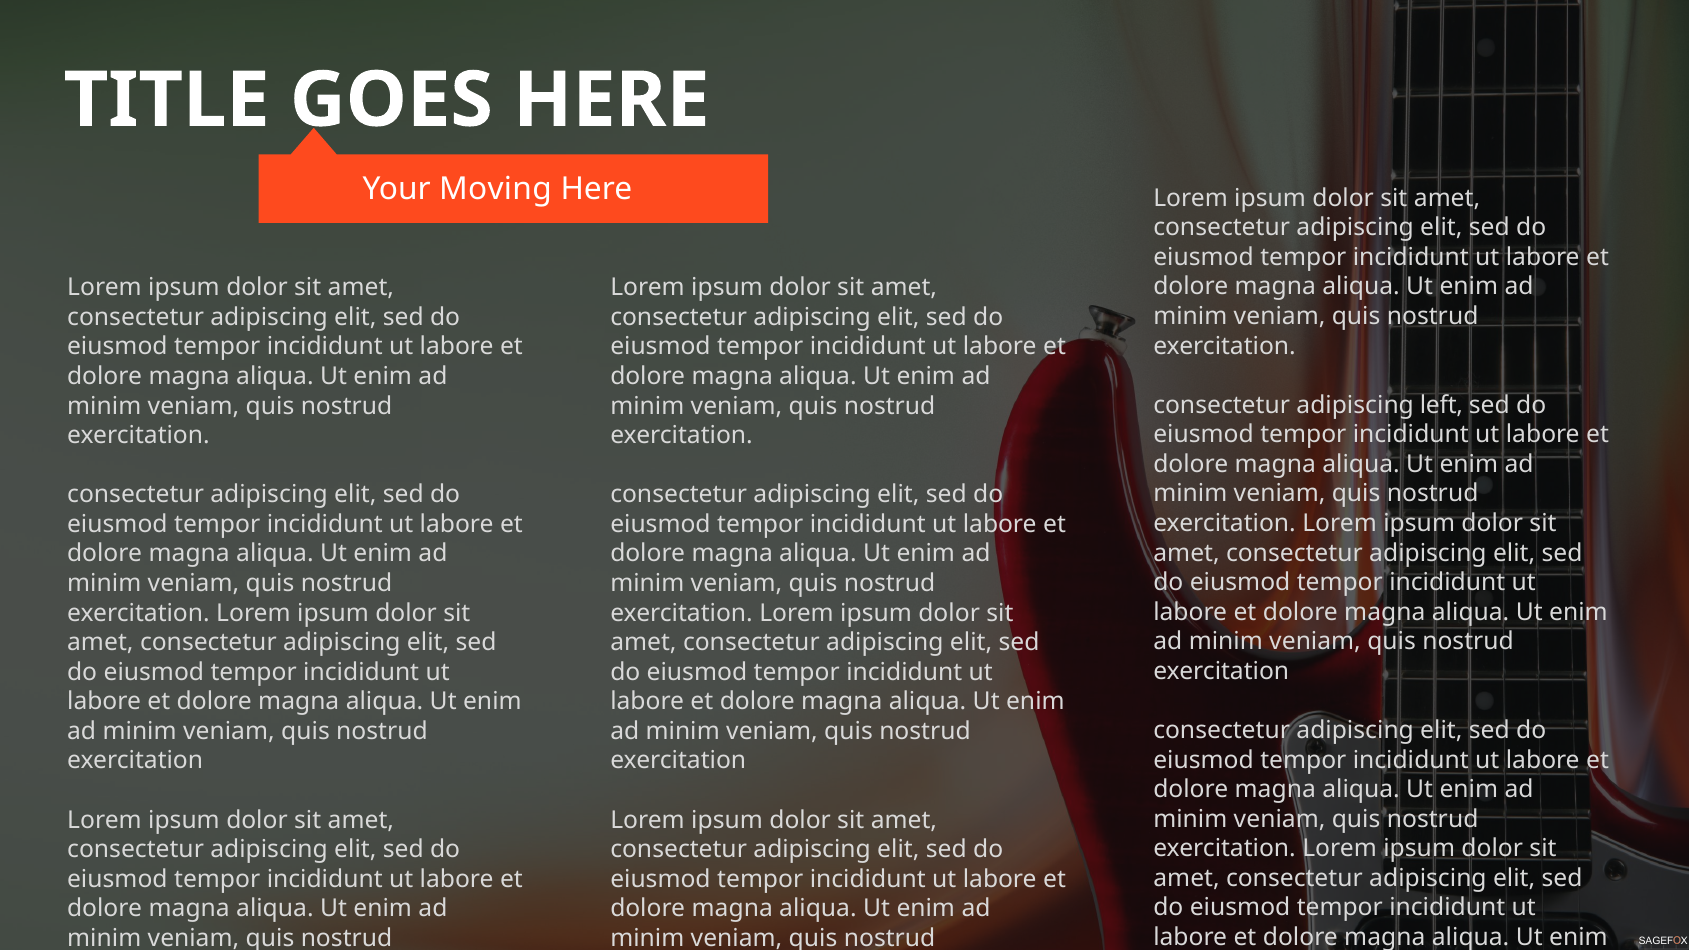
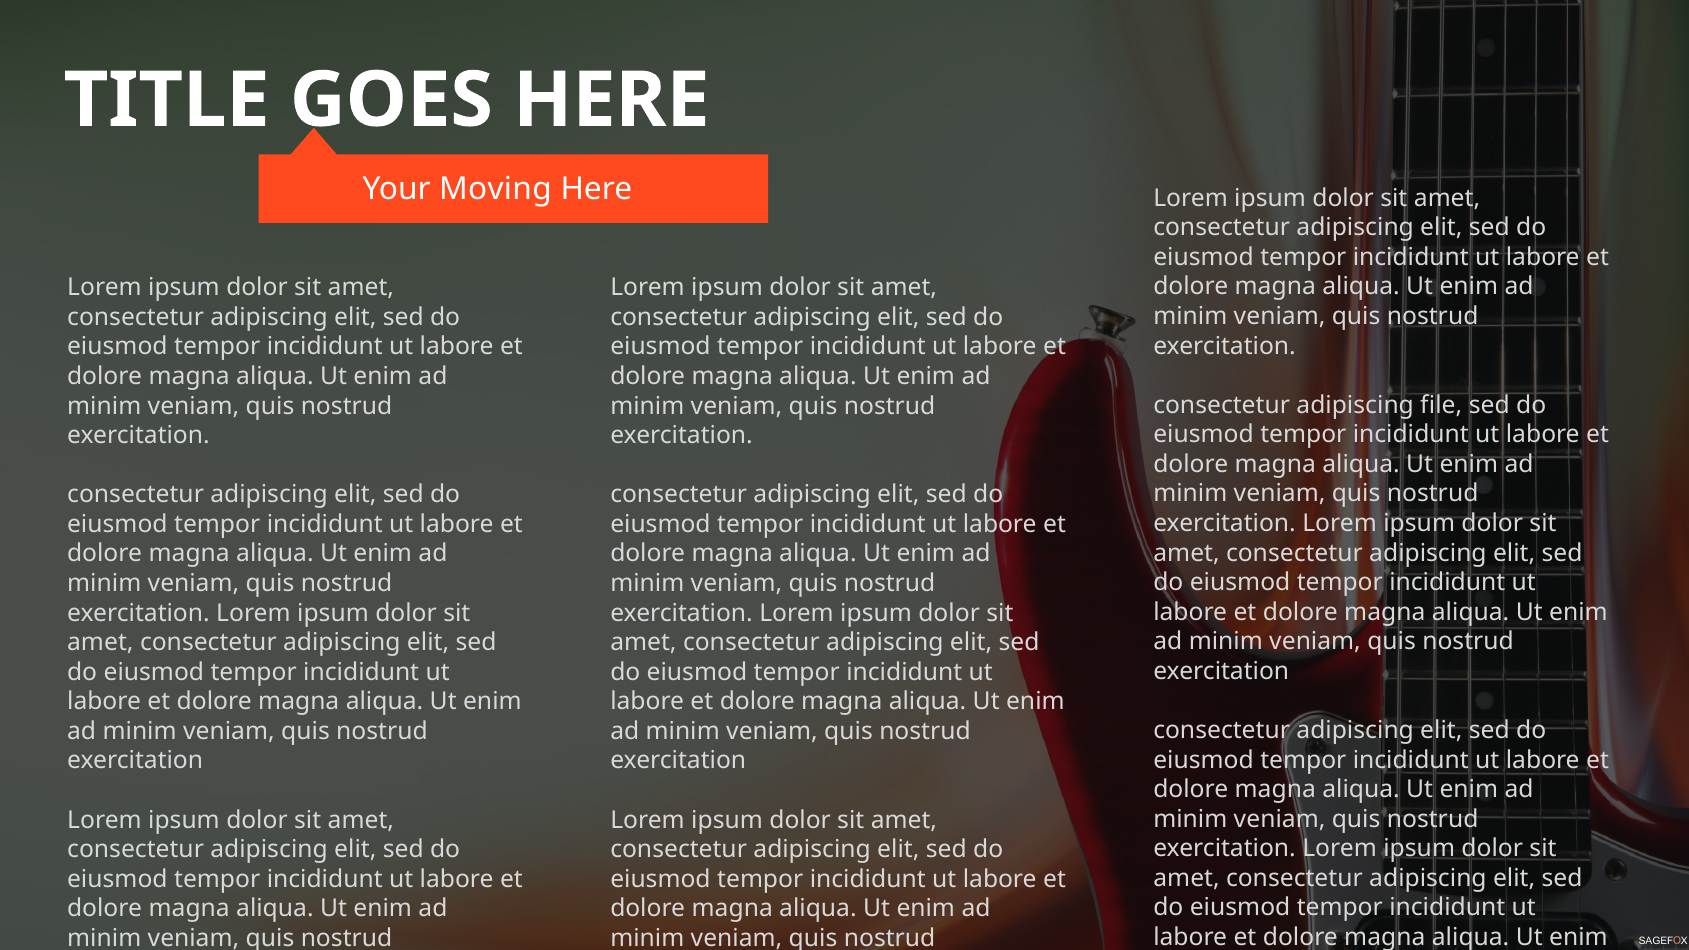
left: left -> file (1441, 405)
